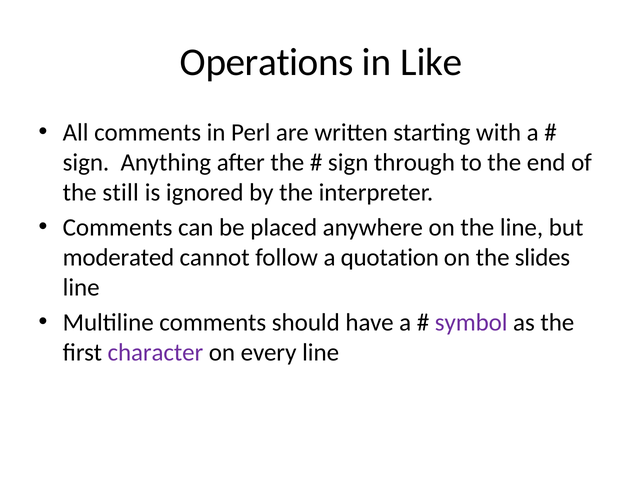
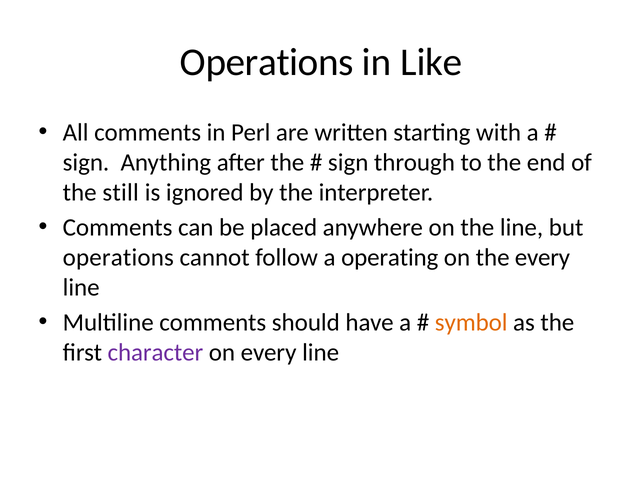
moderated: moderated -> operations (118, 258)
quotation: quotation -> operating (390, 258)
the slides: slides -> every (542, 258)
symbol colour: purple -> orange (471, 323)
